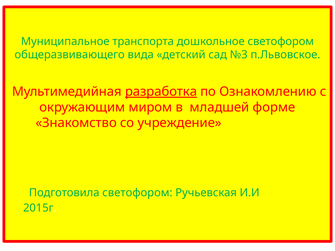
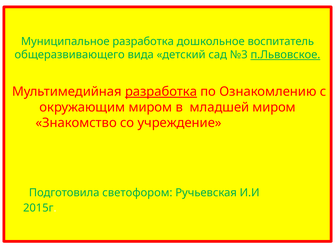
Муниципальное транспорта: транспорта -> разработка (143, 41)
дошкольное светофором: светофором -> воспитатель (281, 41)
п.Львовское underline: none -> present (285, 55)
младшей форме: форме -> миром (274, 107)
